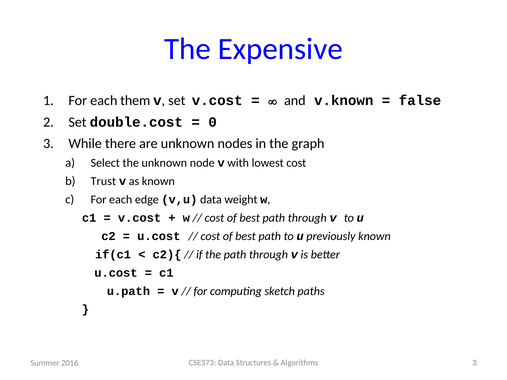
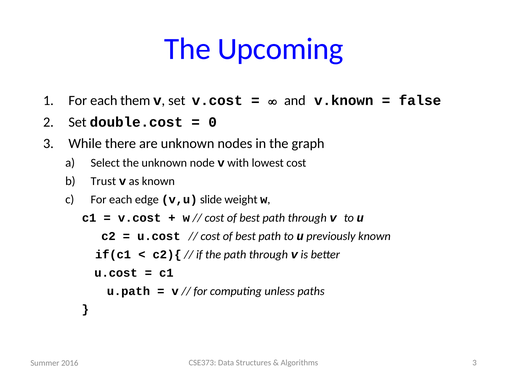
Expensive: Expensive -> Upcoming (280, 49)
v,u data: data -> slide (211, 200)
sketch: sketch -> unless (280, 291)
